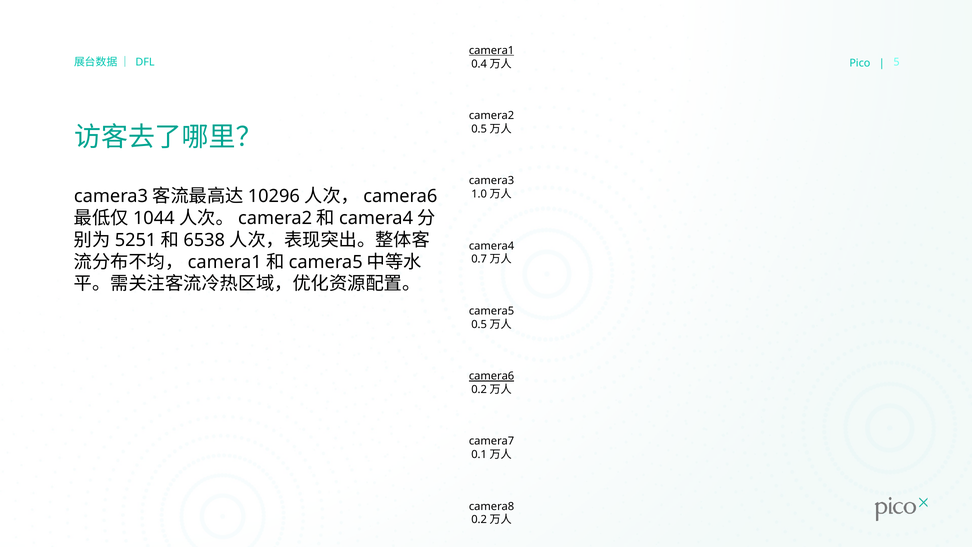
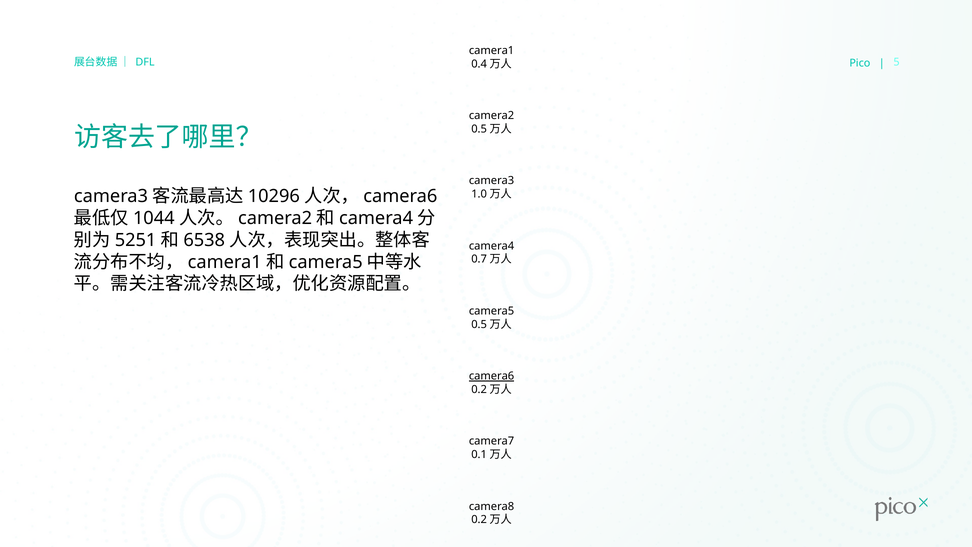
camera1 underline: present -> none (492, 51)
